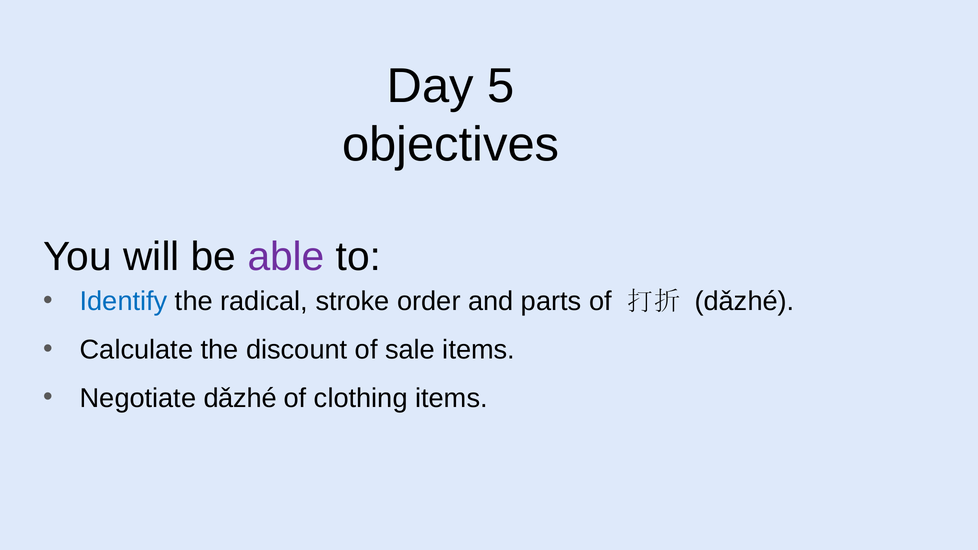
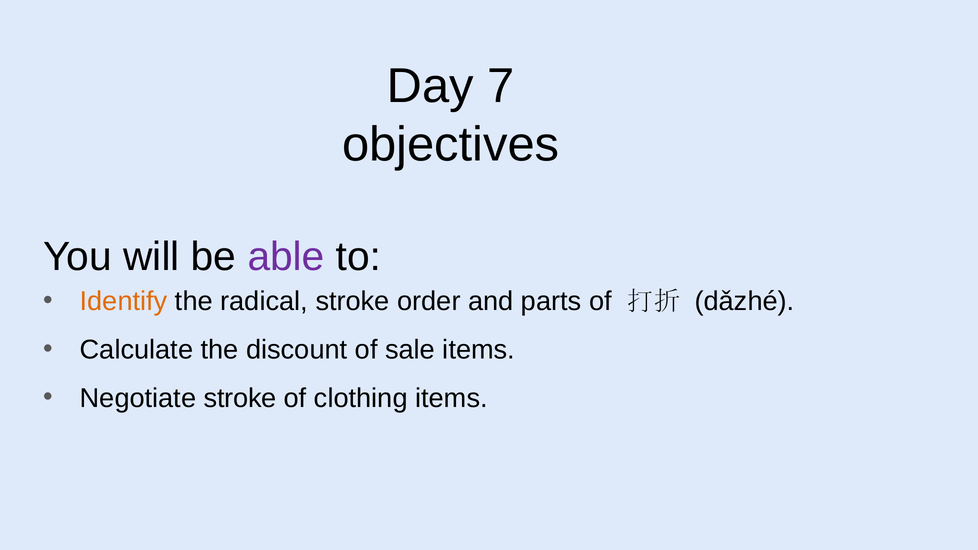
5: 5 -> 7 (501, 86)
Identify colour: blue -> orange (124, 301)
Negotiate dǎzhé: dǎzhé -> stroke (240, 398)
